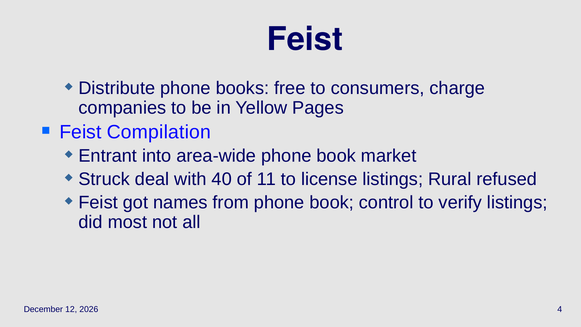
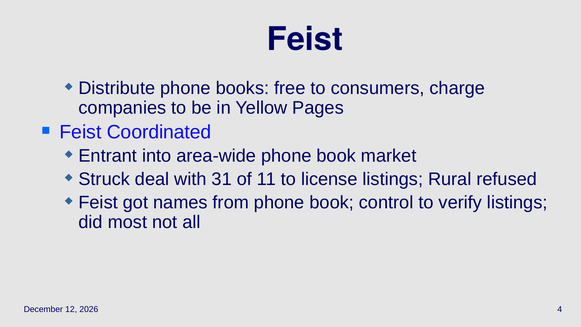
Compilation: Compilation -> Coordinated (159, 132)
40: 40 -> 31 (222, 179)
